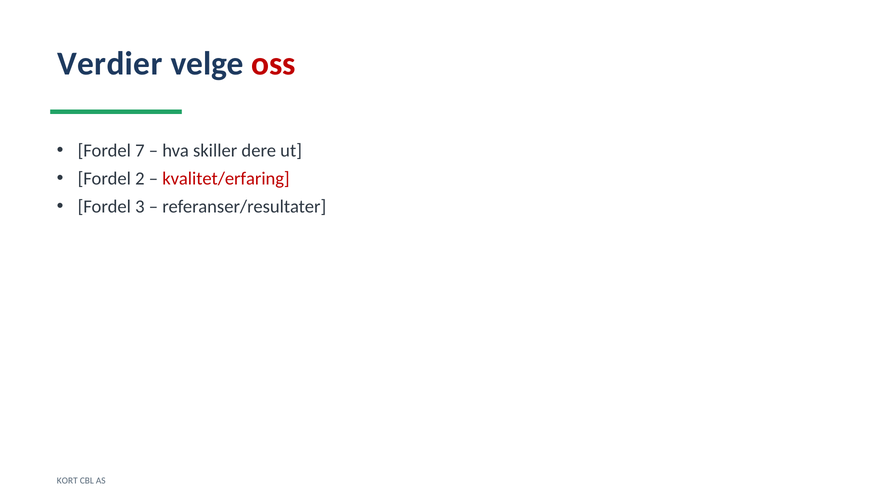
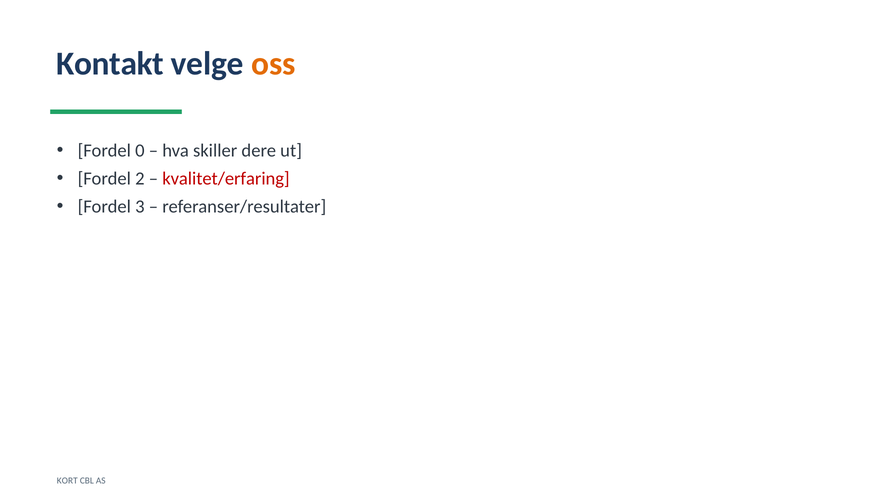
Verdier: Verdier -> Kontakt (110, 64)
oss colour: red -> orange (273, 64)
7: 7 -> 0 (140, 151)
